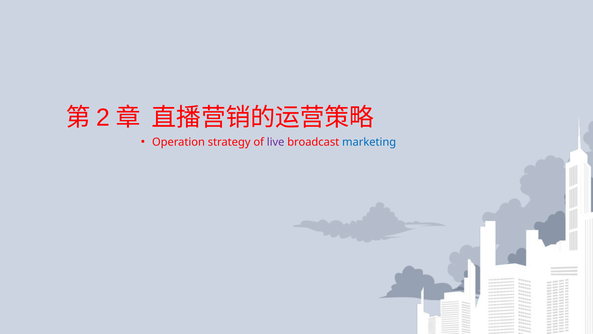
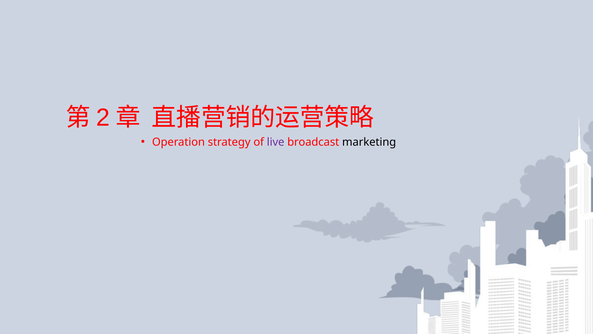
marketing colour: blue -> black (369, 142)
